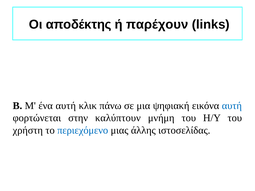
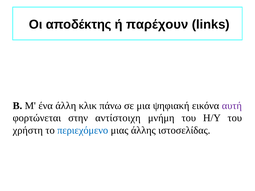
ένα αυτή: αυτή -> άλλη (66, 106)
αυτή colour: blue -> purple (232, 106)
καλύπτουν: καλύπτουν -> αντίστοιχη (118, 118)
